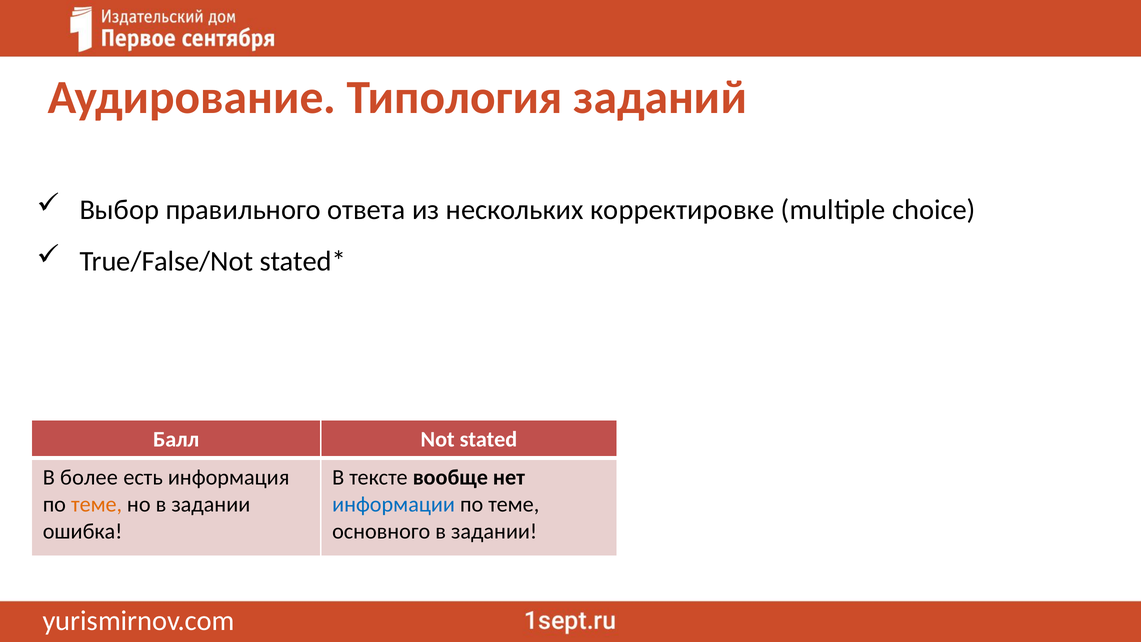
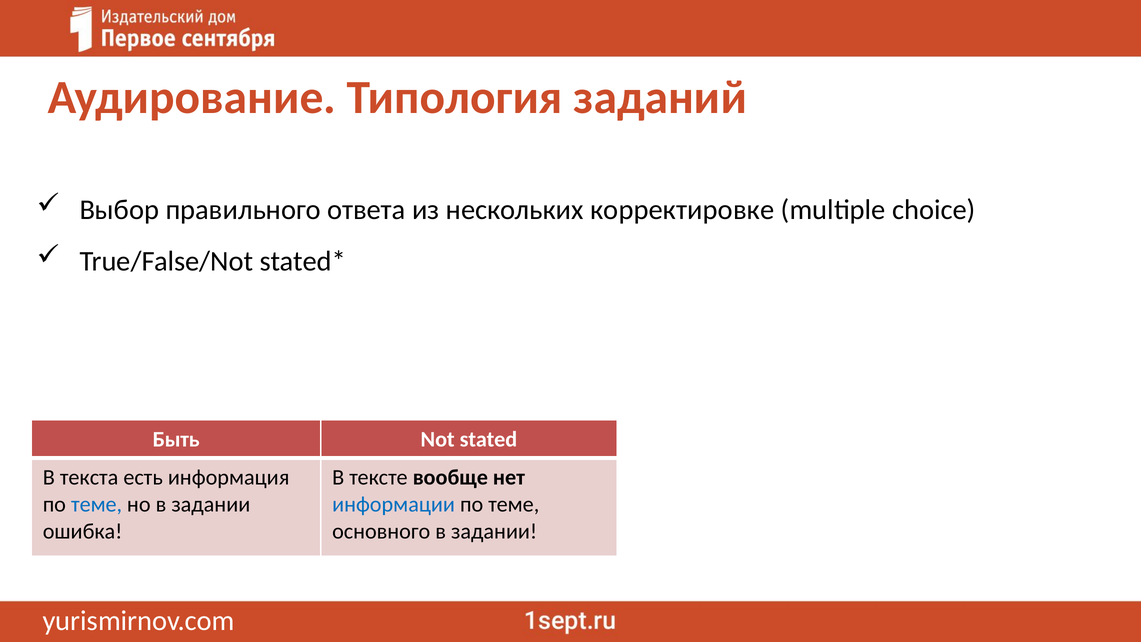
Балл: Балл -> Быть (176, 439)
более: более -> текста (89, 477)
теме colour: orange -> blue (97, 504)
